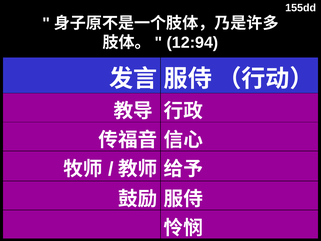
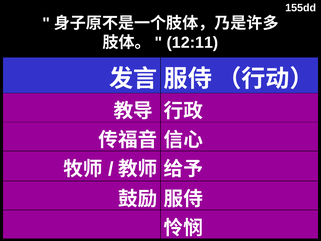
12:94: 12:94 -> 12:11 (192, 43)
